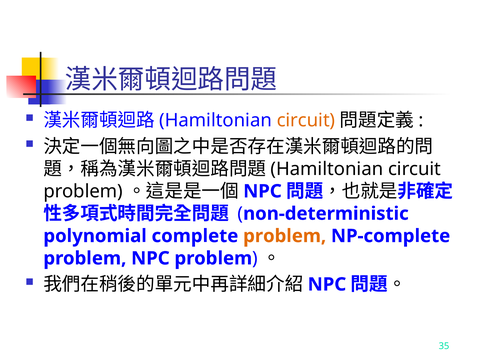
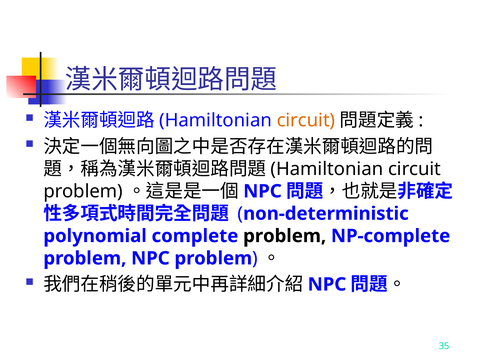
problem colour: orange -> black (285, 236)
